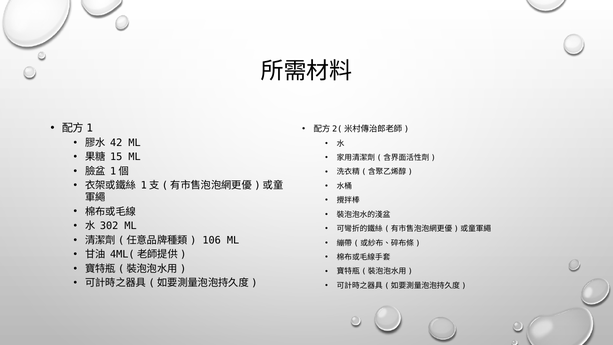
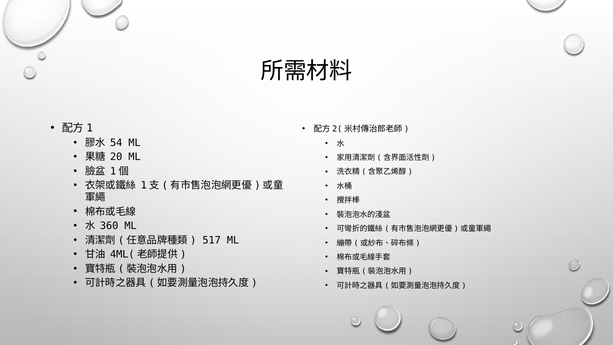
42: 42 -> 54 (116, 143)
15: 15 -> 20 (116, 157)
302: 302 -> 360 (109, 226)
106: 106 -> 517 (212, 240)
